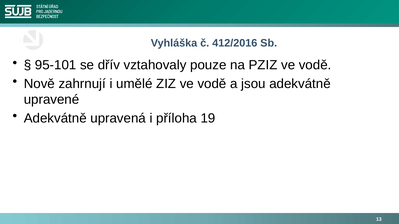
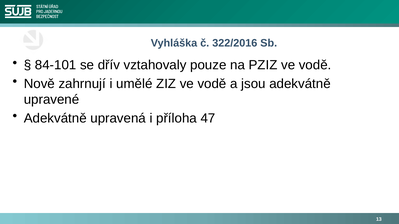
412/2016: 412/2016 -> 322/2016 (235, 43)
95-101: 95-101 -> 84-101 (56, 65)
19: 19 -> 47 (208, 118)
